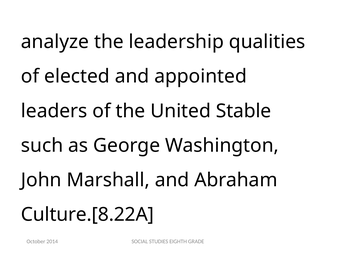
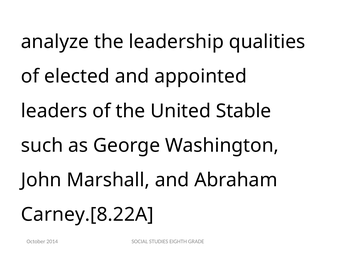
Culture.[8.22A: Culture.[8.22A -> Carney.[8.22A (87, 215)
